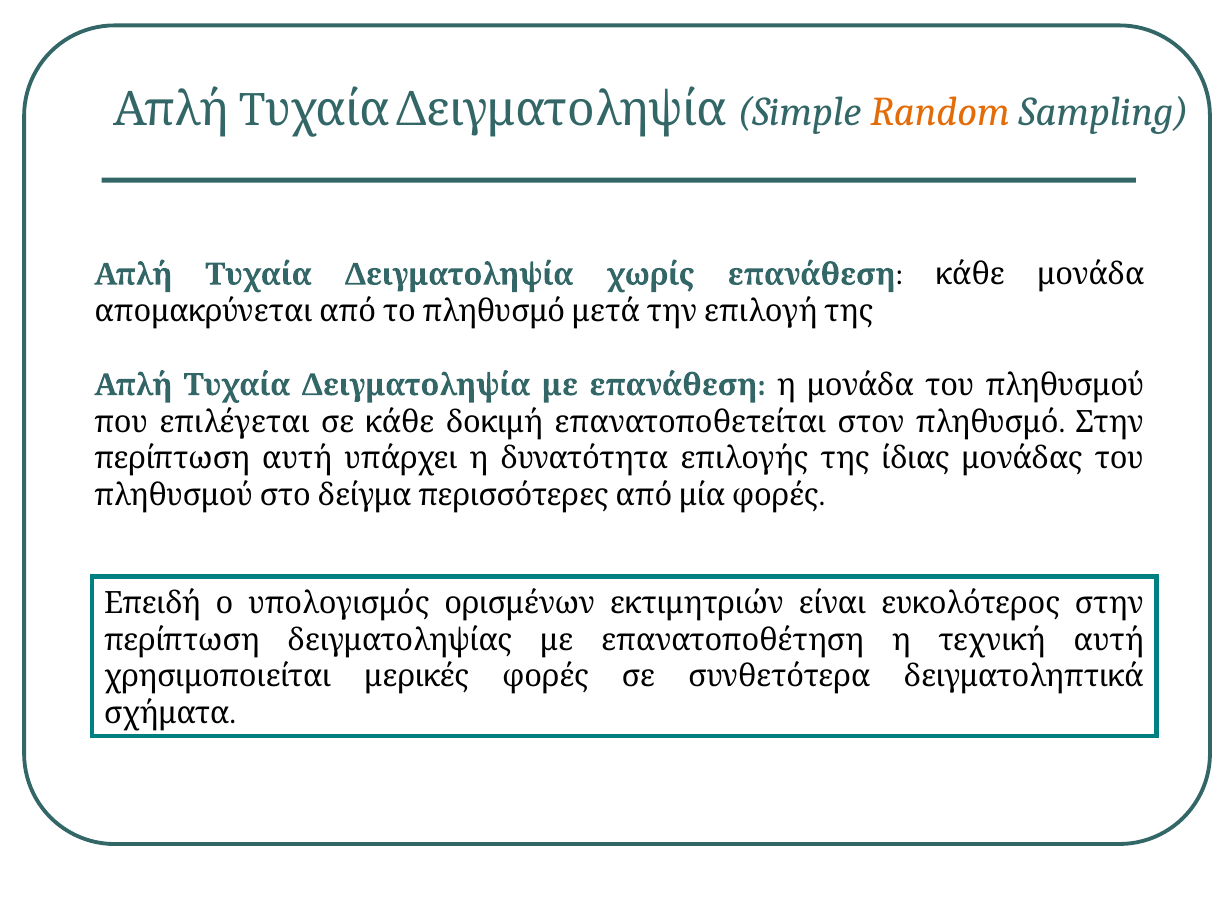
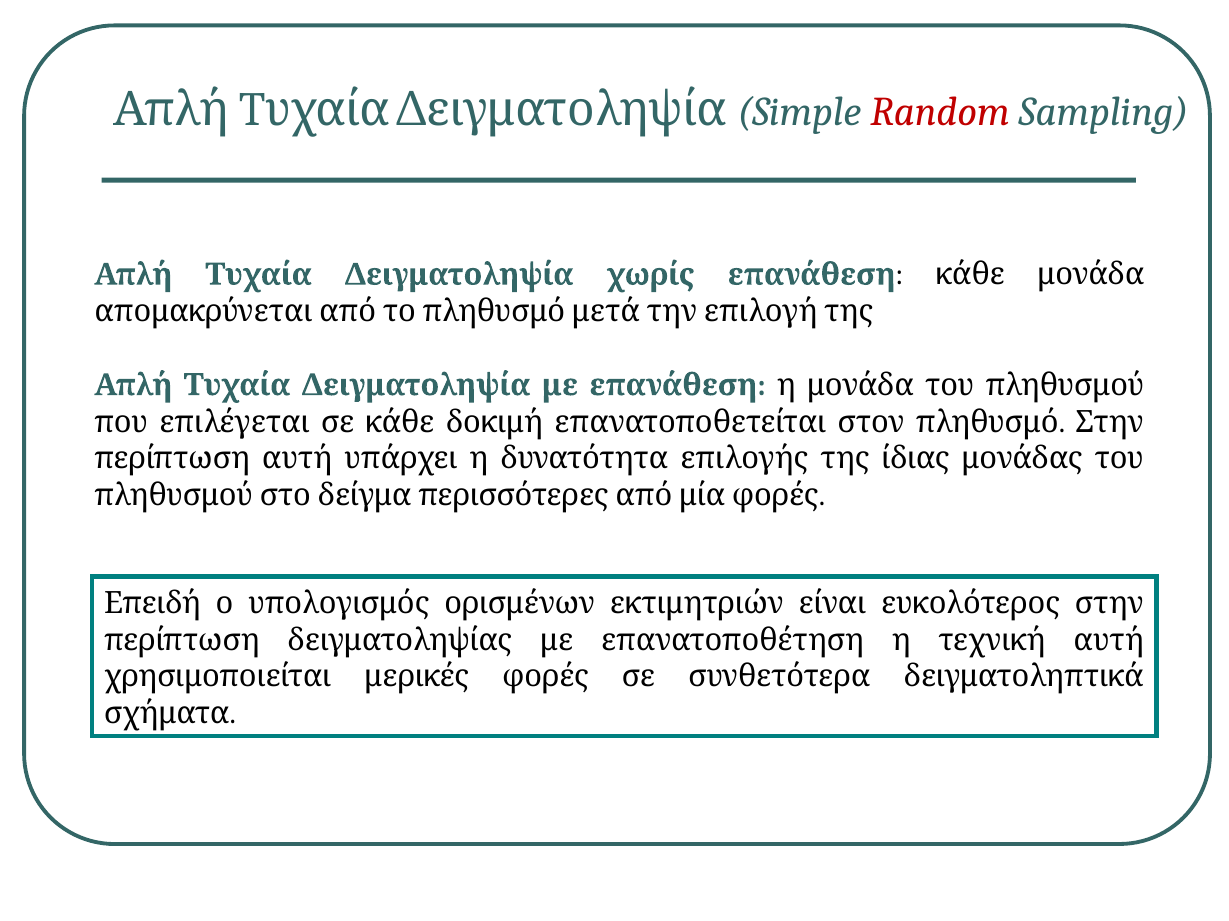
Random colour: orange -> red (940, 112)
